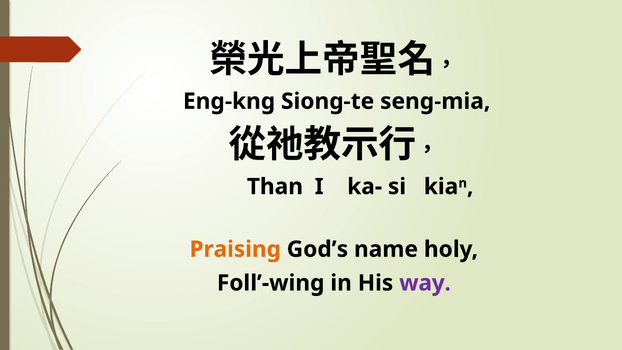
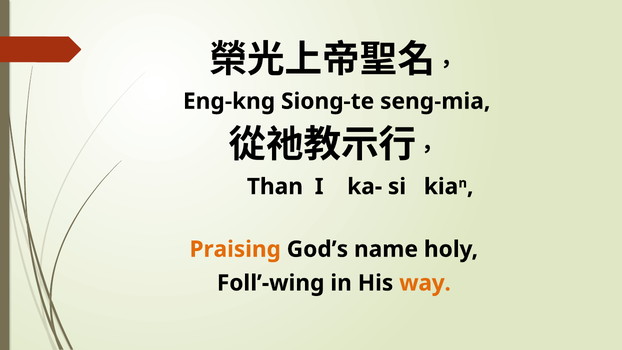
way colour: purple -> orange (425, 283)
